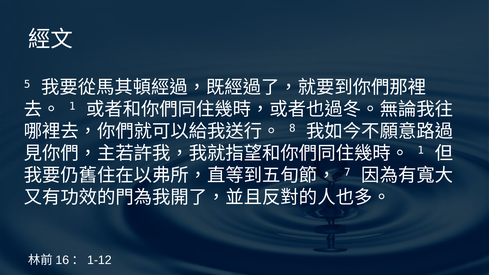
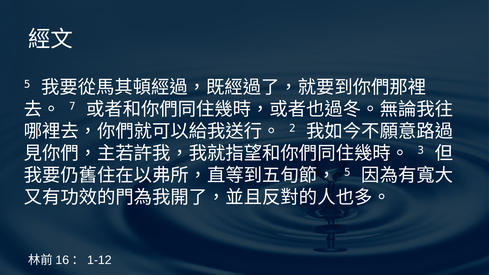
1: 1 -> 7 (72, 106)
8: 8 -> 2 (292, 128)
1: 1 -> 3 (421, 150)
7: 7 -> 5 (347, 172)
